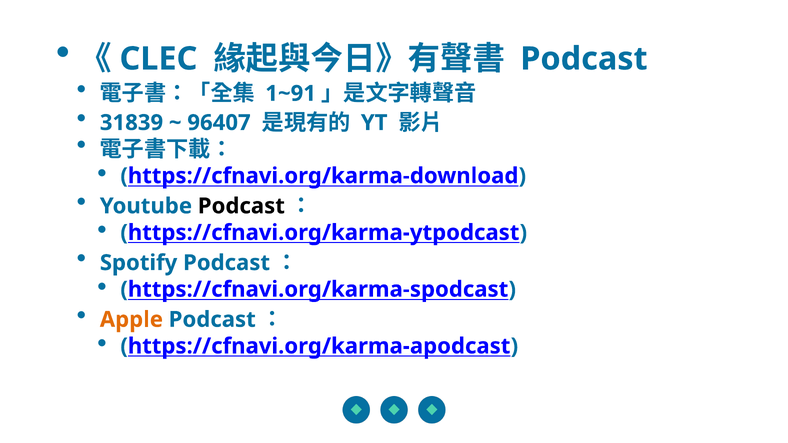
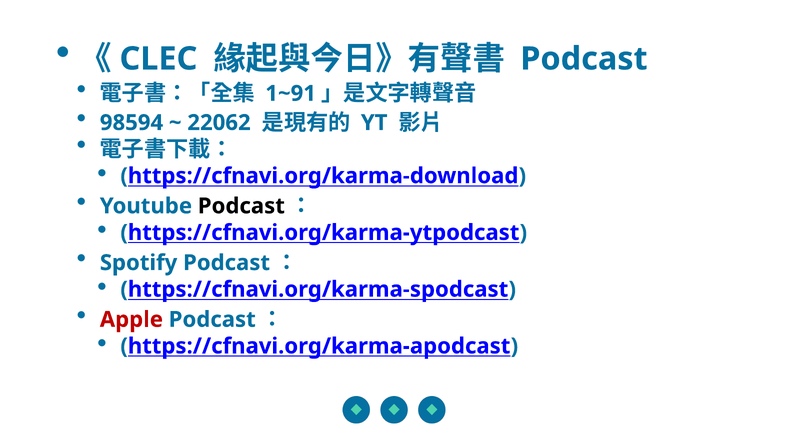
31839: 31839 -> 98594 (131, 123)
96407: 96407 -> 22062 (219, 123)
Apple colour: orange -> red (131, 320)
